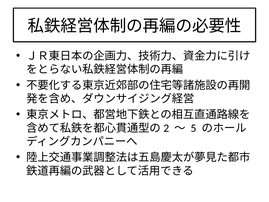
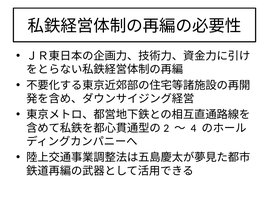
5: 5 -> 4 (194, 128)
